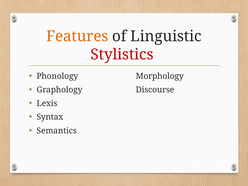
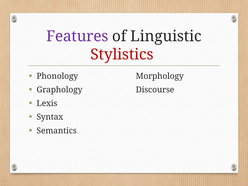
Features colour: orange -> purple (77, 36)
